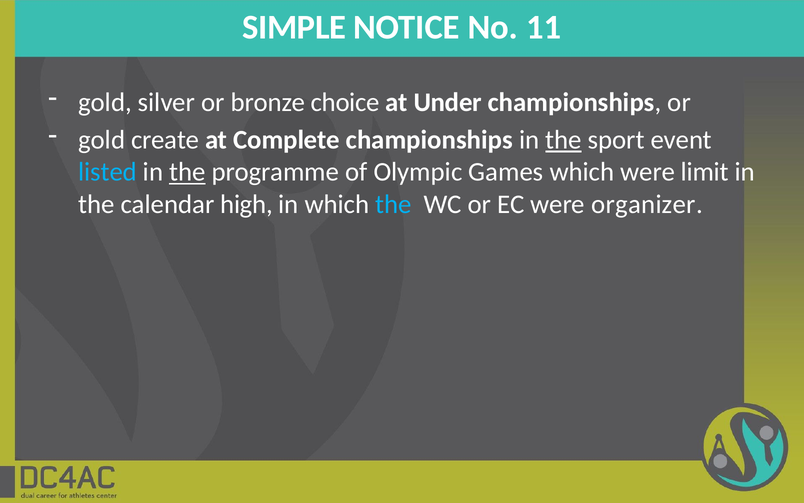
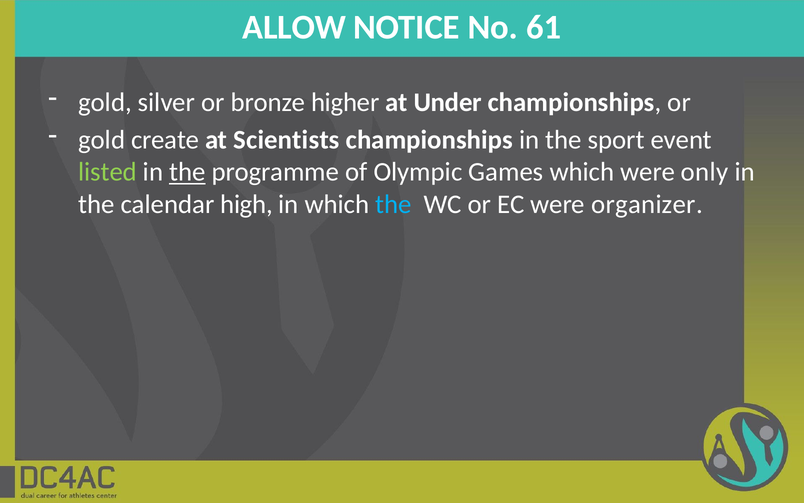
SIMPLE: SIMPLE -> ALLOW (294, 27)
11: 11 -> 61 (544, 27)
choice: choice -> higher (345, 102)
Complete: Complete -> Scientists (286, 140)
the underline: present -> none (563, 140)
listed colour: light blue -> light green (108, 172)
limit: limit -> only (705, 172)
